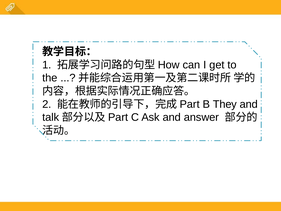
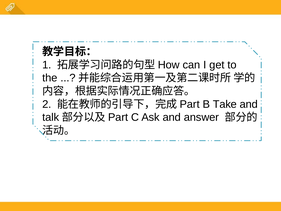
They: They -> Take (225, 104)
